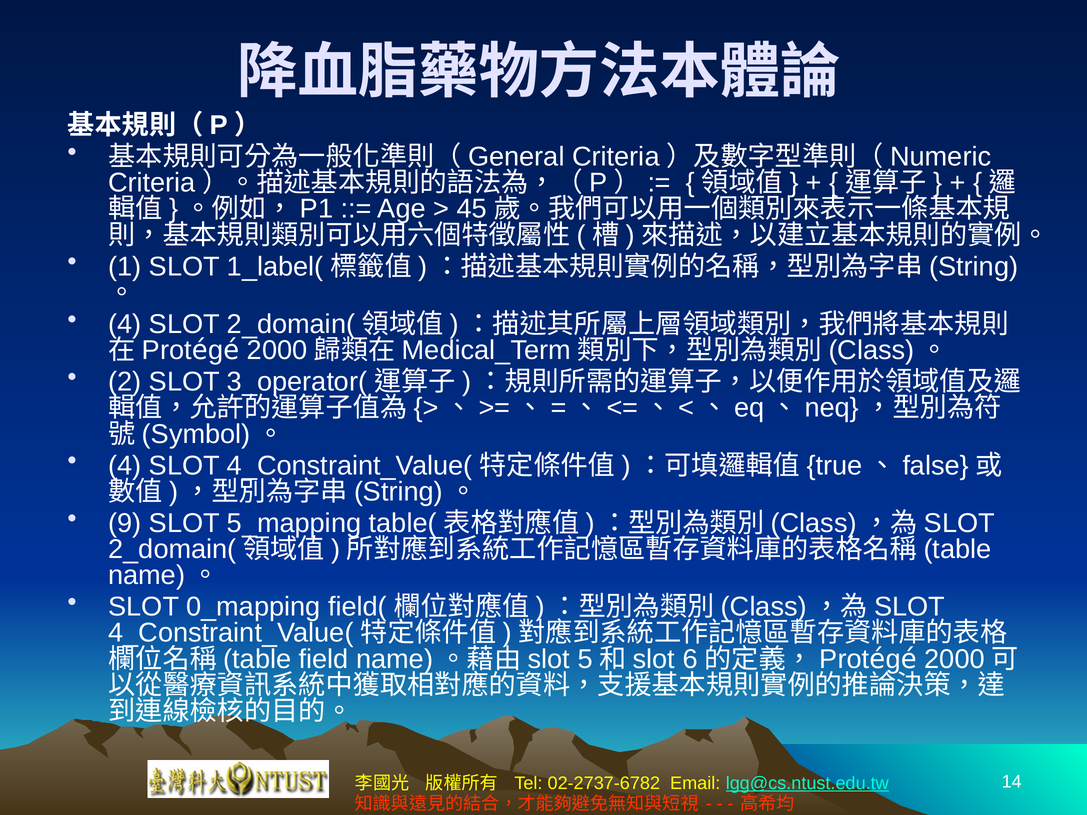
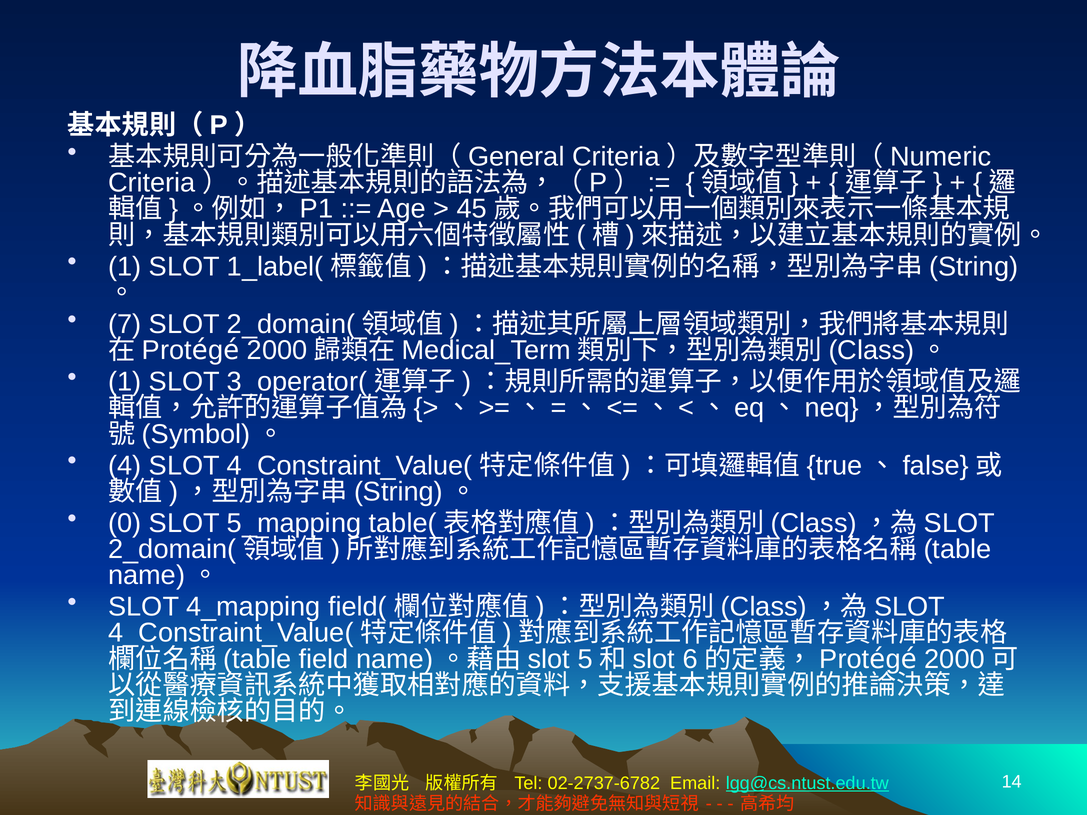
4: 4 -> 7 (125, 324)
2: 2 -> 1 (125, 382)
9: 9 -> 0 (125, 523)
0_mapping: 0_mapping -> 4_mapping (253, 607)
